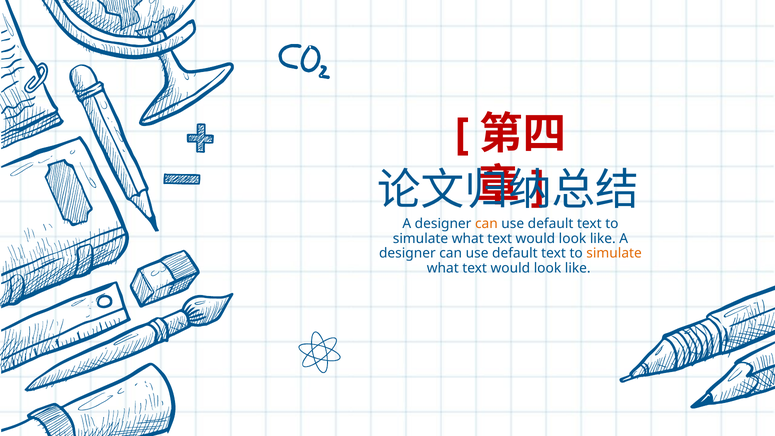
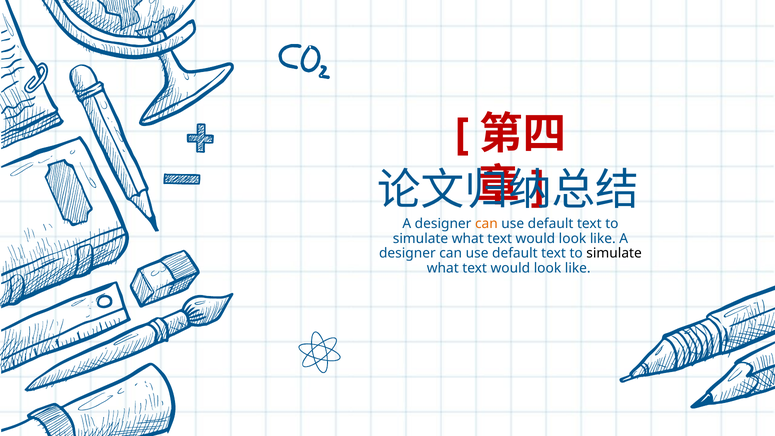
simulate colour: orange -> black (614, 253)
